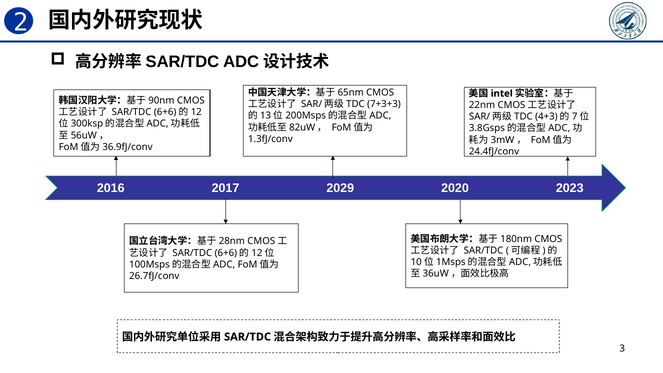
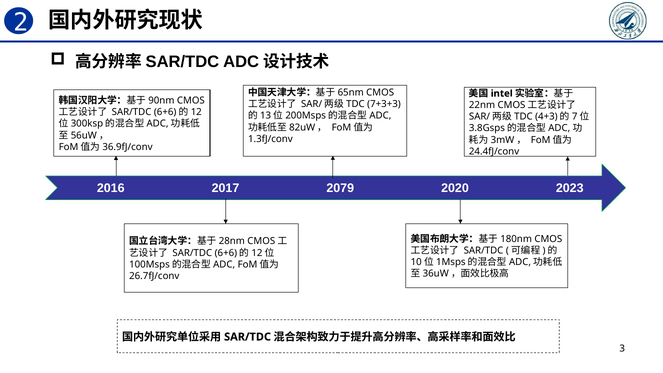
2029: 2029 -> 2079 (340, 188)
